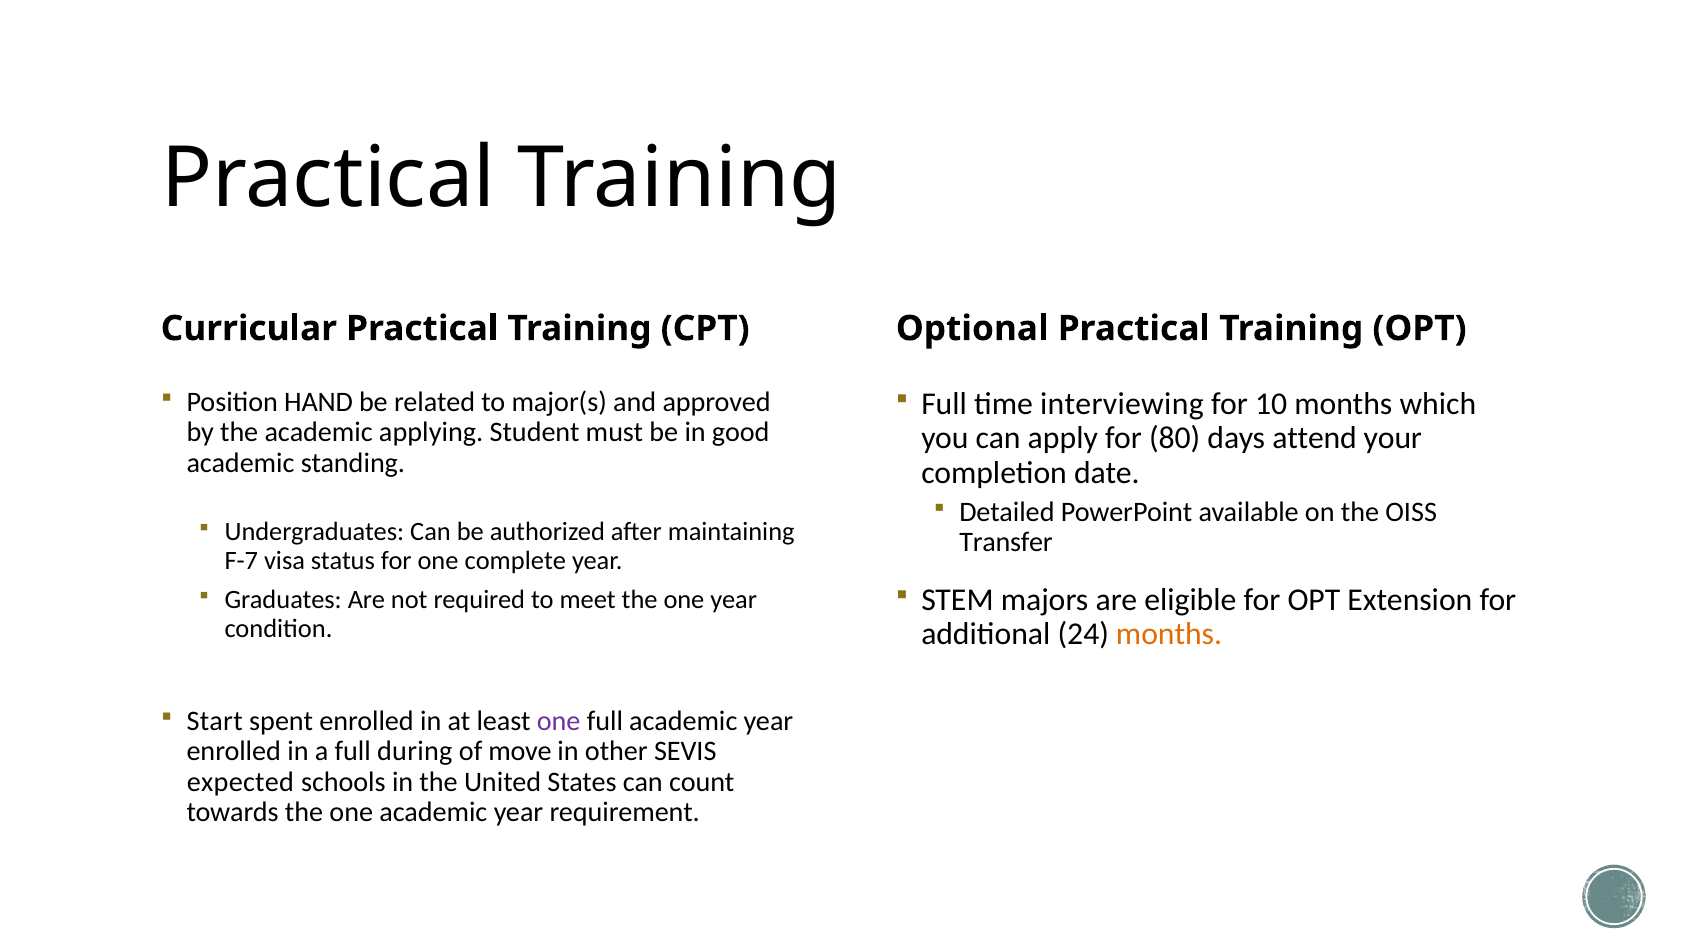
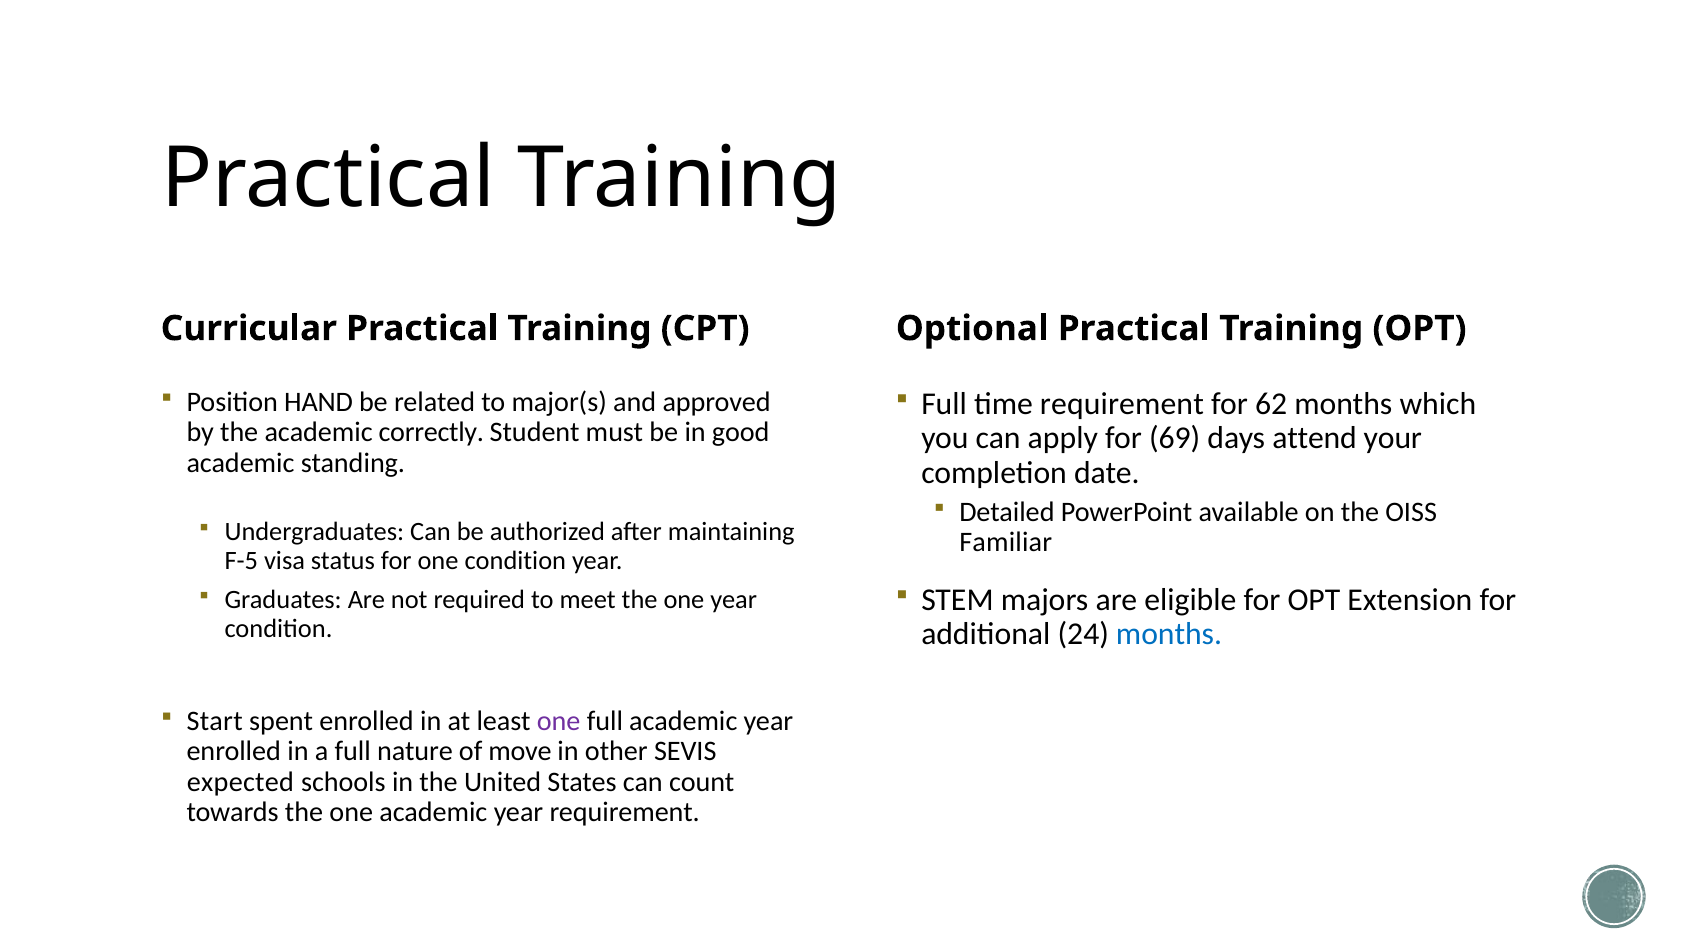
time interviewing: interviewing -> requirement (1122, 404)
10: 10 -> 62 (1271, 404)
applying: applying -> correctly (431, 432)
80: 80 -> 69 (1175, 438)
Transfer: Transfer -> Familiar (1006, 542)
F-7: F-7 -> F-5 (241, 561)
one complete: complete -> condition (515, 561)
months colour: orange -> blue (1169, 634)
during: during -> nature (415, 751)
